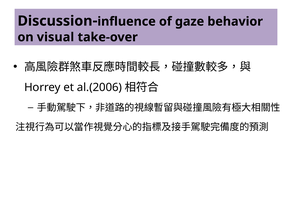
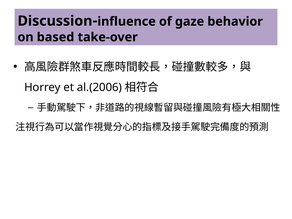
visual: visual -> based (56, 37)
